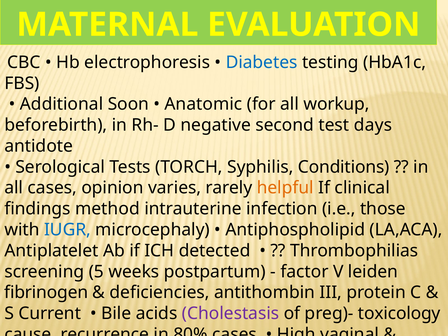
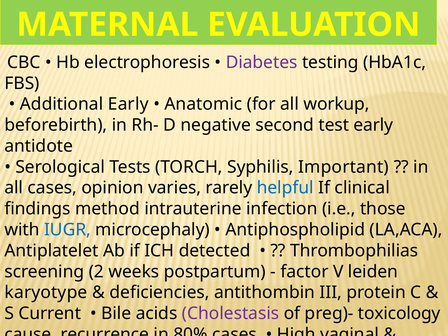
Diabetes colour: blue -> purple (262, 62)
Additional Soon: Soon -> Early (128, 104)
test days: days -> early (373, 125)
Conditions: Conditions -> Important (343, 167)
helpful colour: orange -> blue (285, 188)
5: 5 -> 2 (96, 272)
fibrinogen: fibrinogen -> karyotype (46, 293)
